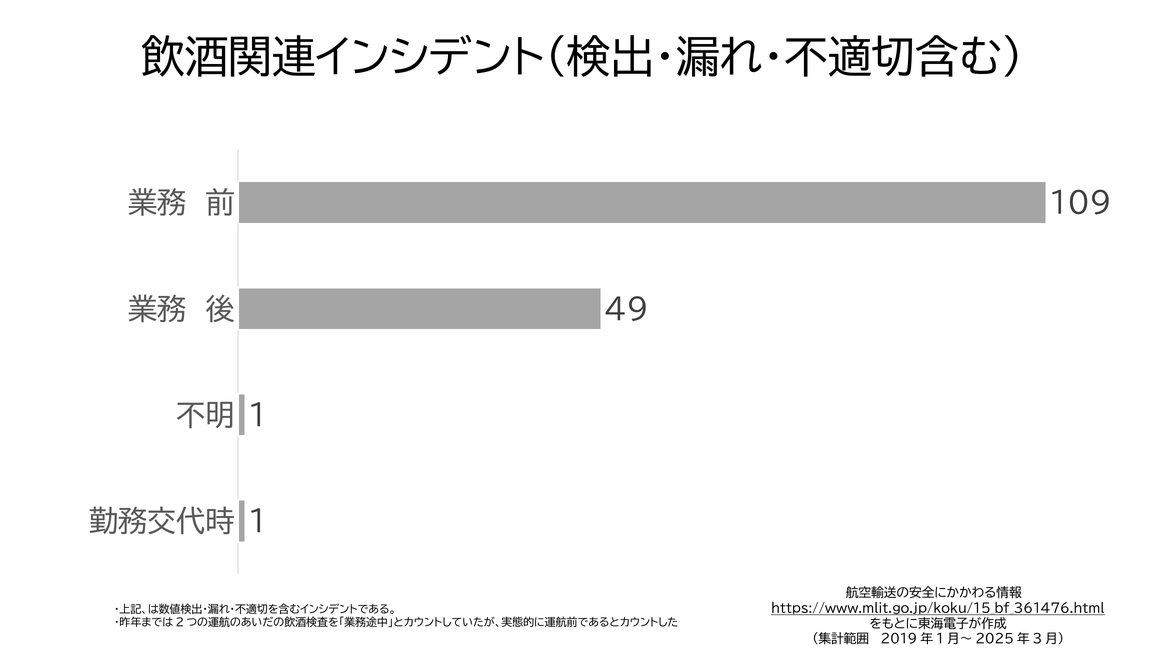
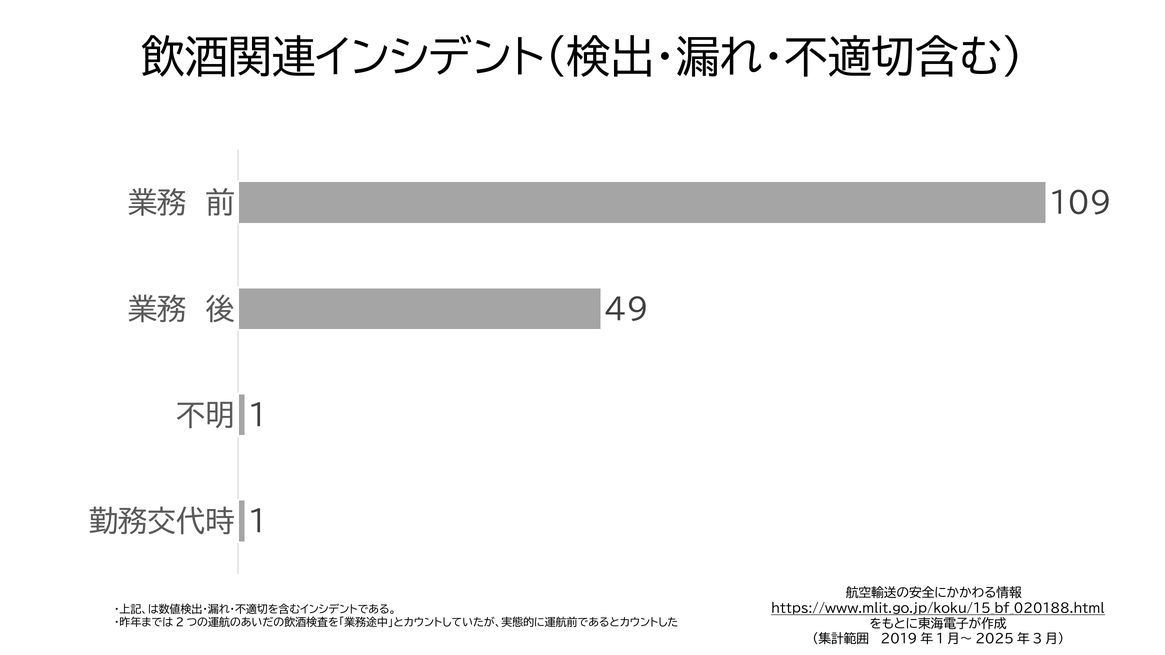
https://www.mlit.go.jp/koku/15_bf_361476.html: https://www.mlit.go.jp/koku/15_bf_361476.html -> https://www.mlit.go.jp/koku/15_bf_020188.html (938, 609)
